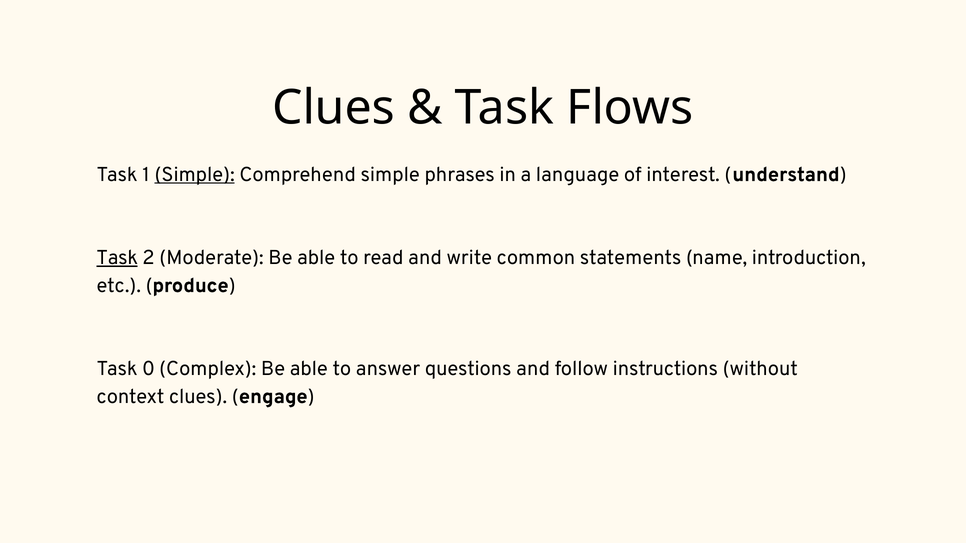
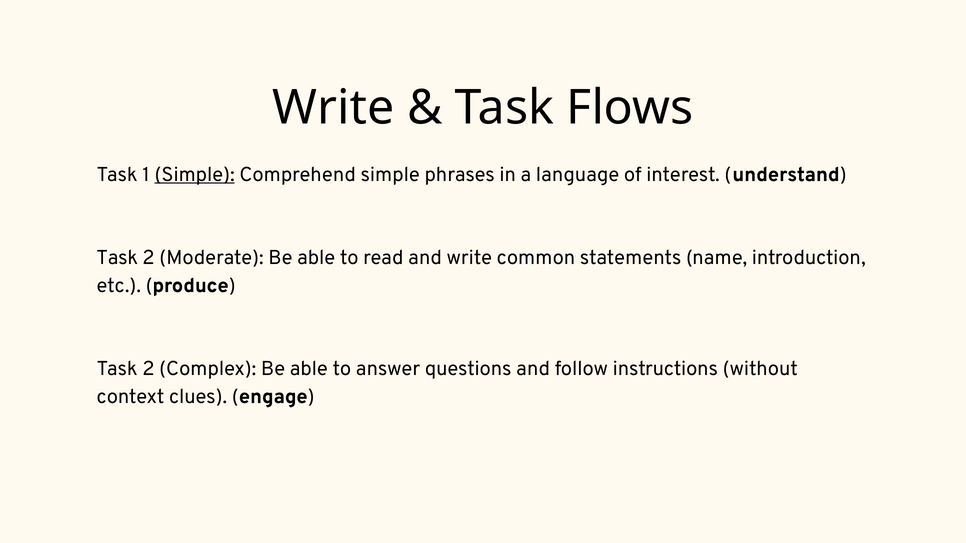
Clues: Clues -> Write (333, 108)
Task underline: present -> none (117, 258)
0: 0 -> 2 (148, 369)
